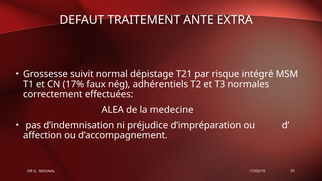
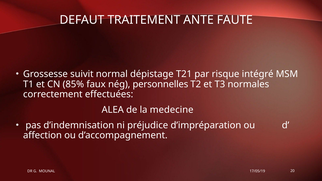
EXTRA: EXTRA -> FAUTE (235, 20)
17%: 17% -> 85% (73, 84)
adhérentiels: adhérentiels -> personnelles (160, 84)
